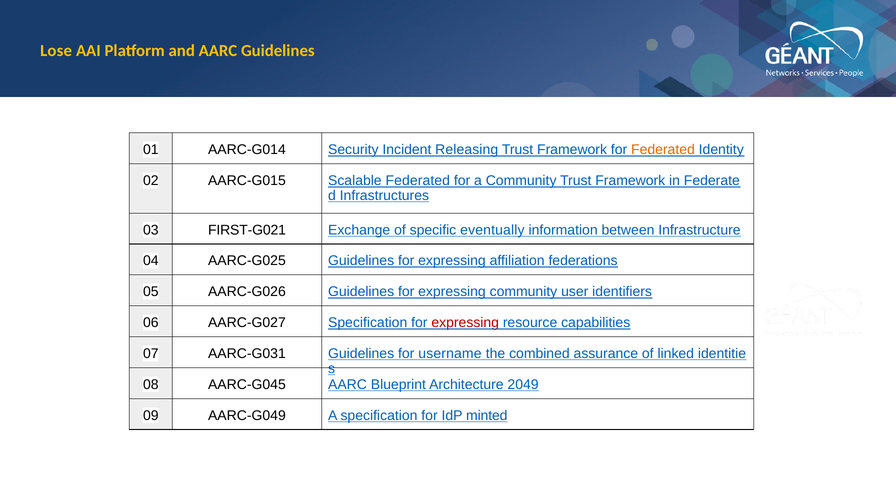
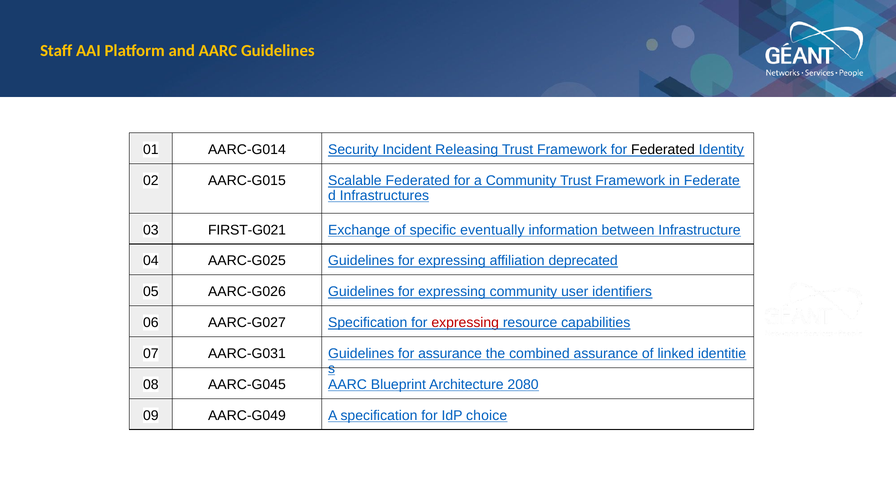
Lose: Lose -> Staff (56, 51)
Federated colour: orange -> black (663, 150)
federations: federations -> deprecated (583, 261)
for username: username -> assurance (450, 354)
2049: 2049 -> 2080 (523, 385)
minted: minted -> choice (487, 415)
